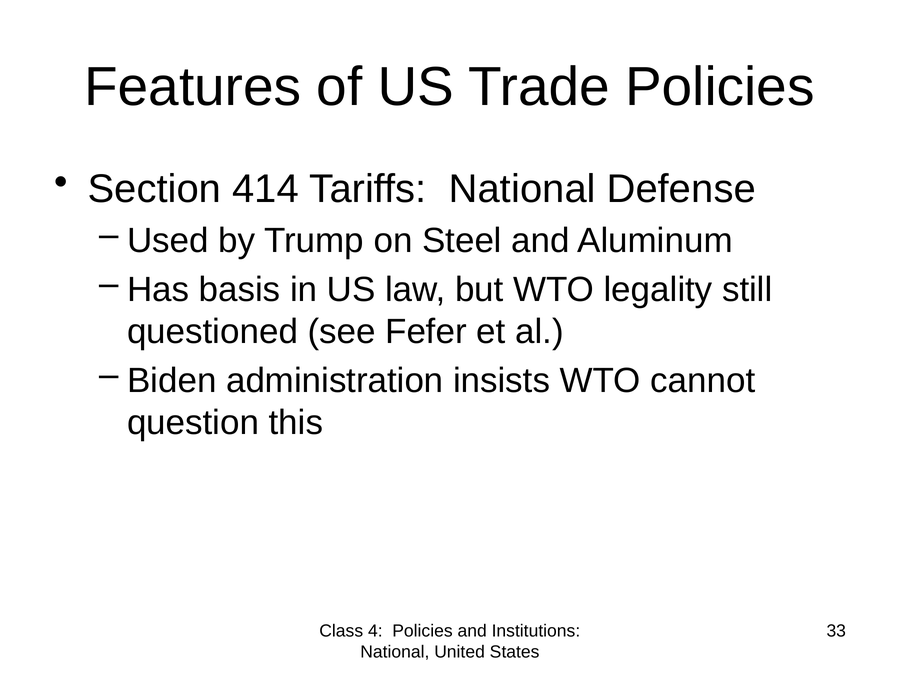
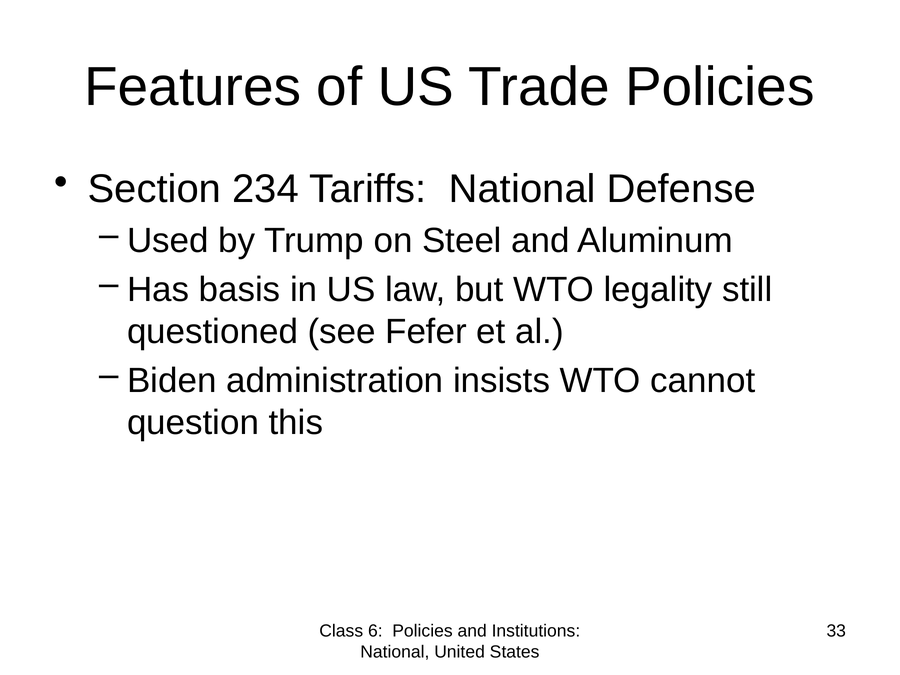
414: 414 -> 234 (266, 189)
4: 4 -> 6 (375, 631)
